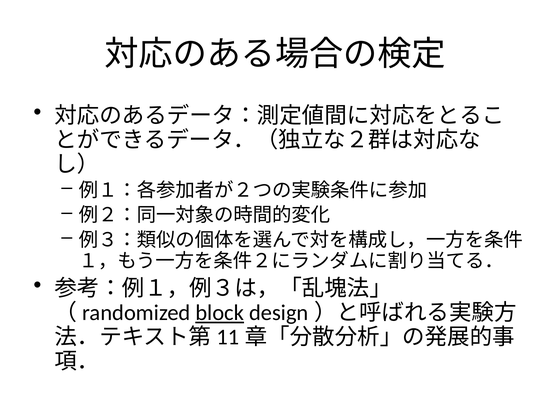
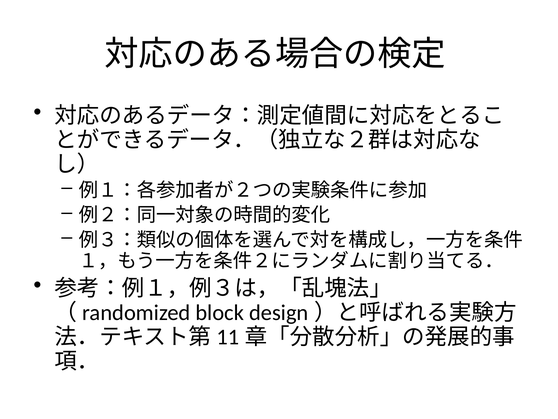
block underline: present -> none (220, 312)
